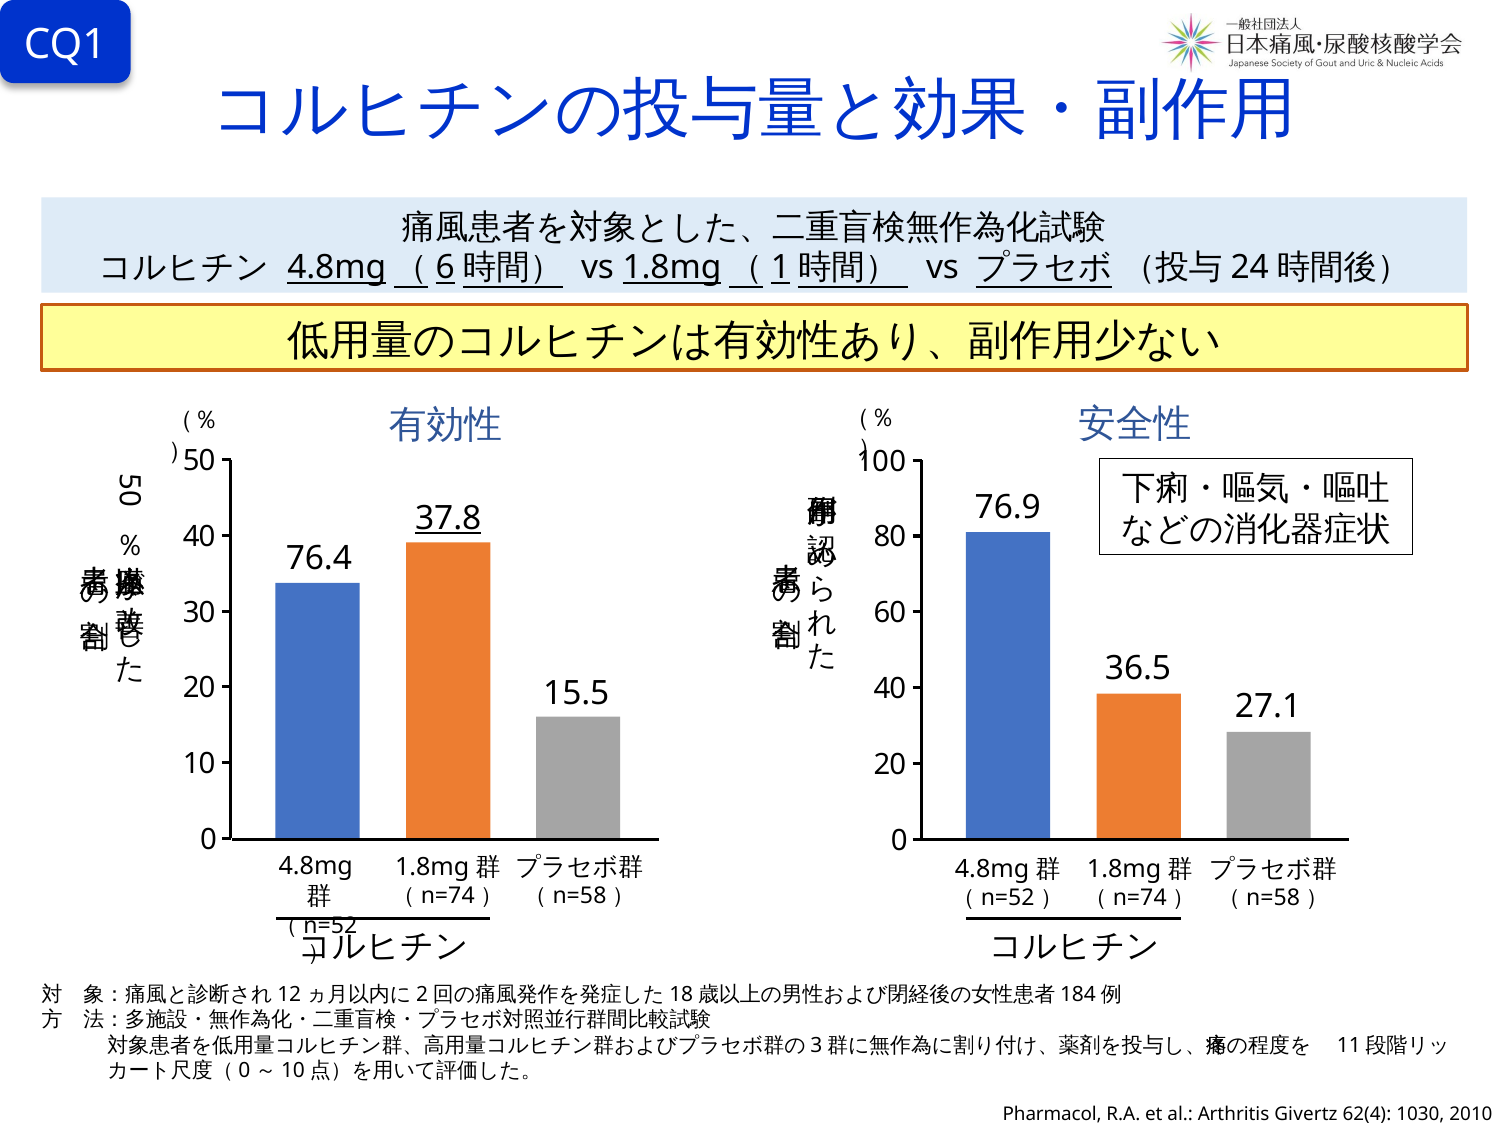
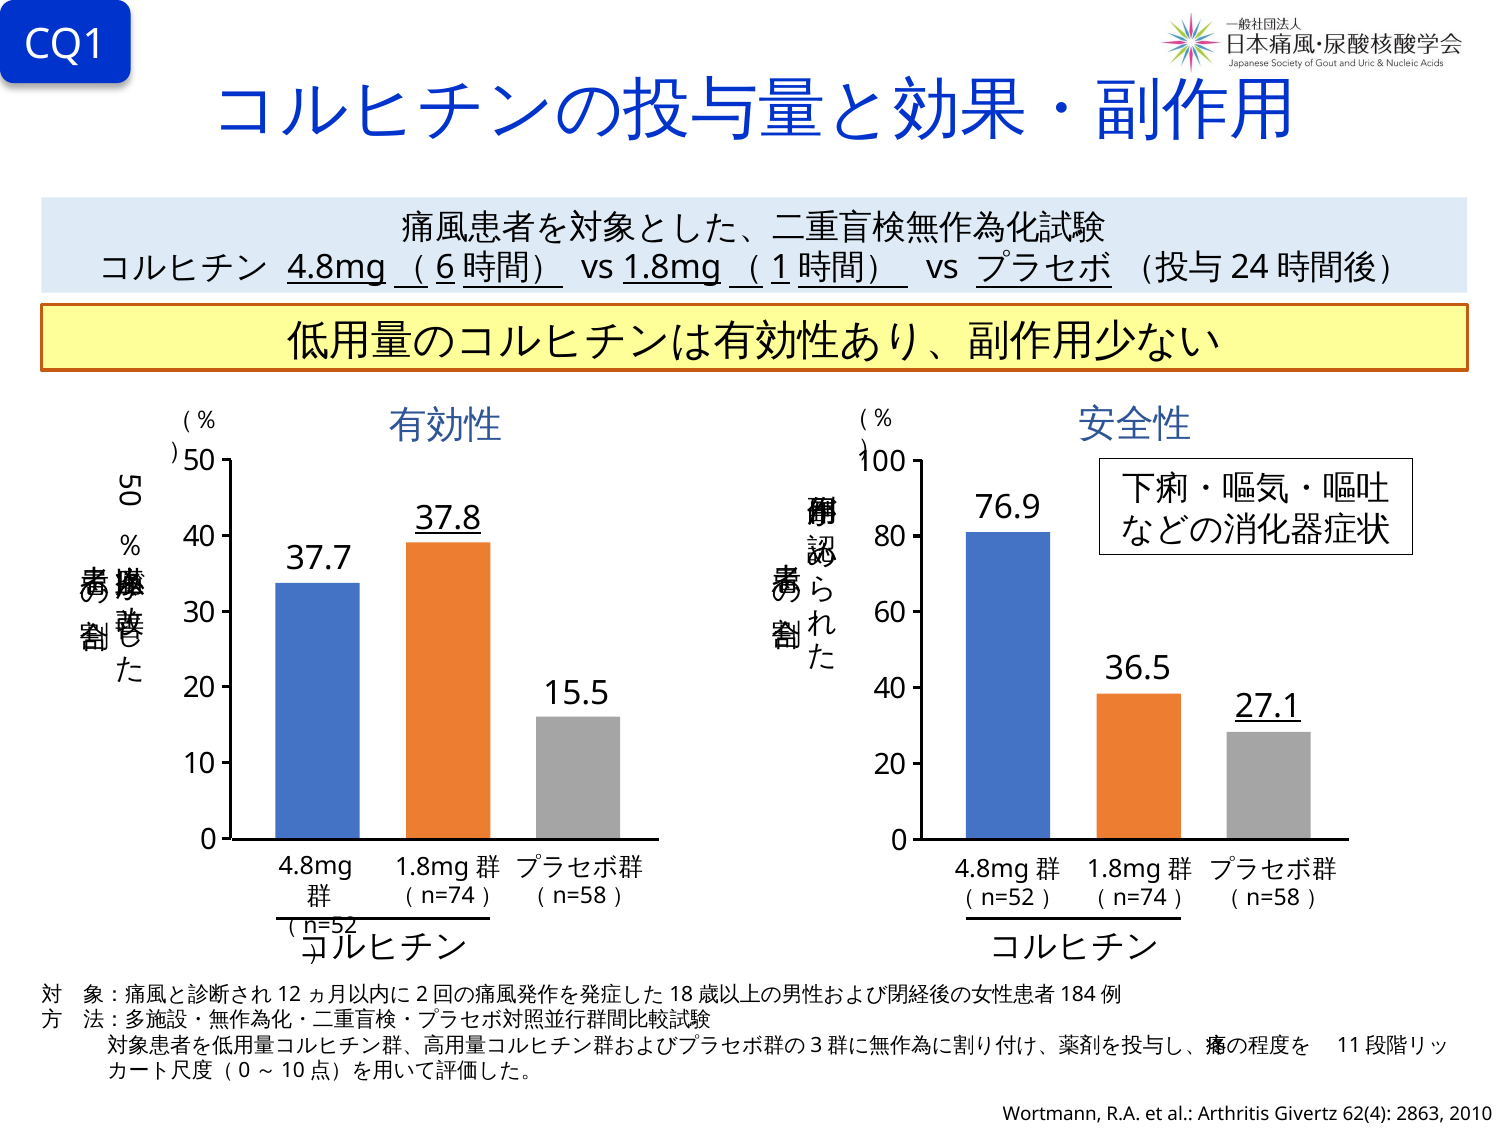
76.4: 76.4 -> 37.7 (319, 558)
27.1 underline: none -> present (1268, 706)
Pharmacol: Pharmacol -> Wortmann (1052, 1114)
1030: 1030 -> 2863 (1420, 1114)
